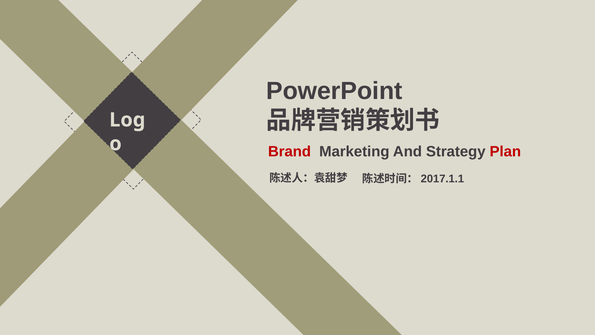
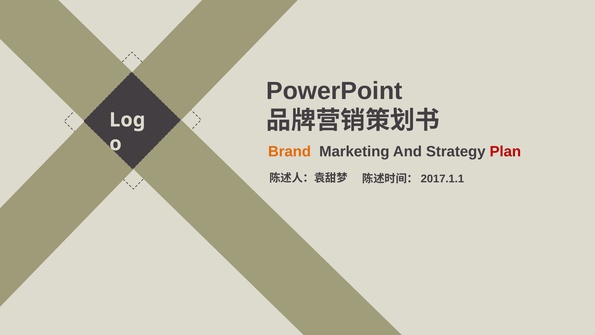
Brand colour: red -> orange (290, 152)
